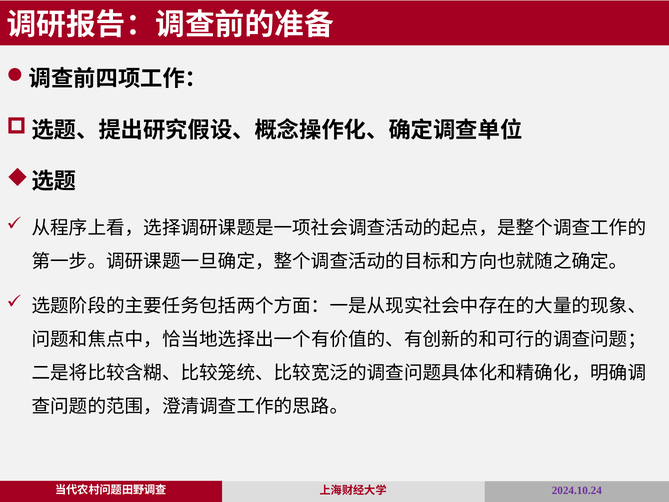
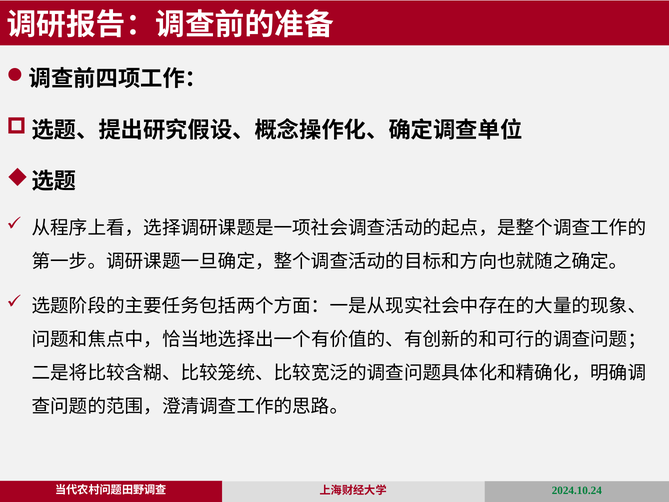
2024.10.24 colour: purple -> green (577, 490)
